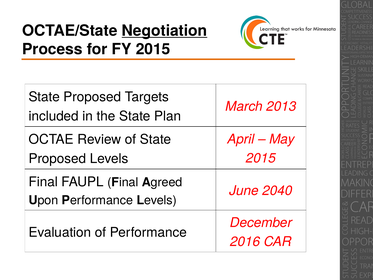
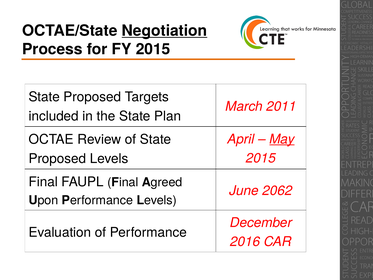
2013: 2013 -> 2011 (281, 106)
May underline: none -> present (282, 139)
2040: 2040 -> 2062 (277, 191)
